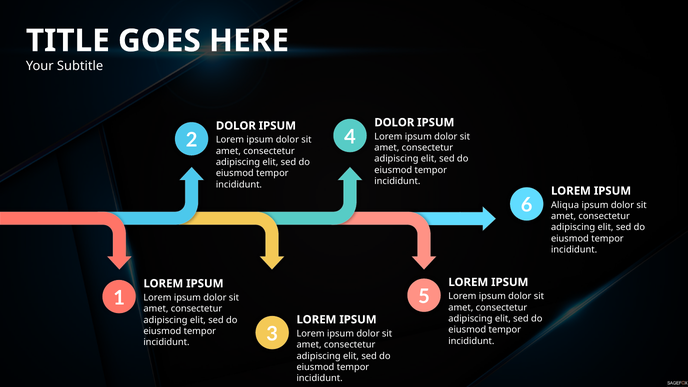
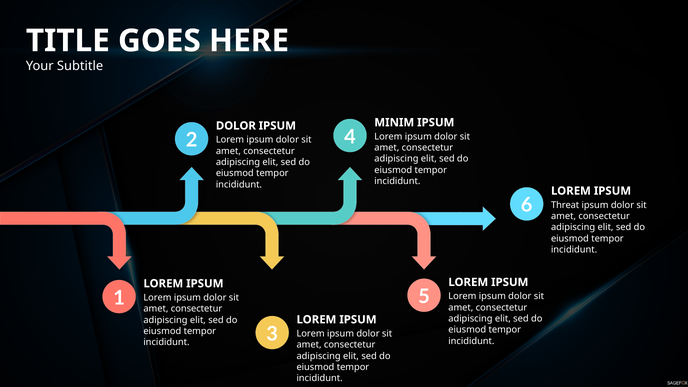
DOLOR: DOLOR -> MINIM (394, 122)
Aliqua: Aliqua -> Threat (565, 205)
